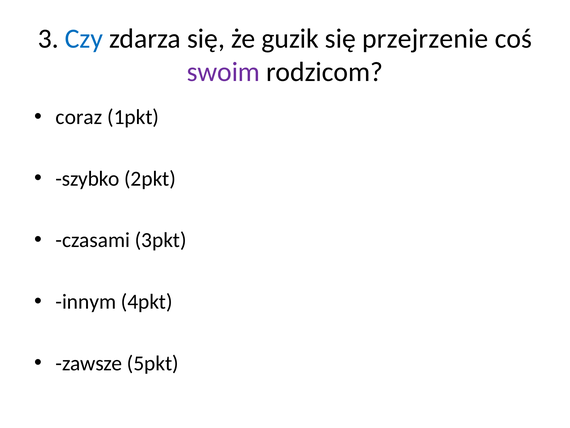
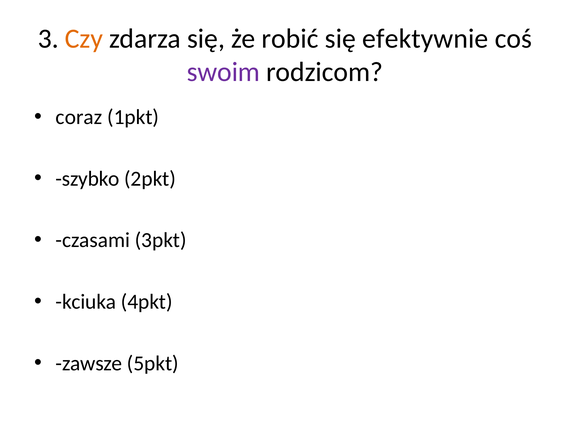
Czy colour: blue -> orange (84, 39)
guzik: guzik -> robić (290, 39)
przejrzenie: przejrzenie -> efektywnie (425, 39)
innym: innym -> kciuka (86, 301)
